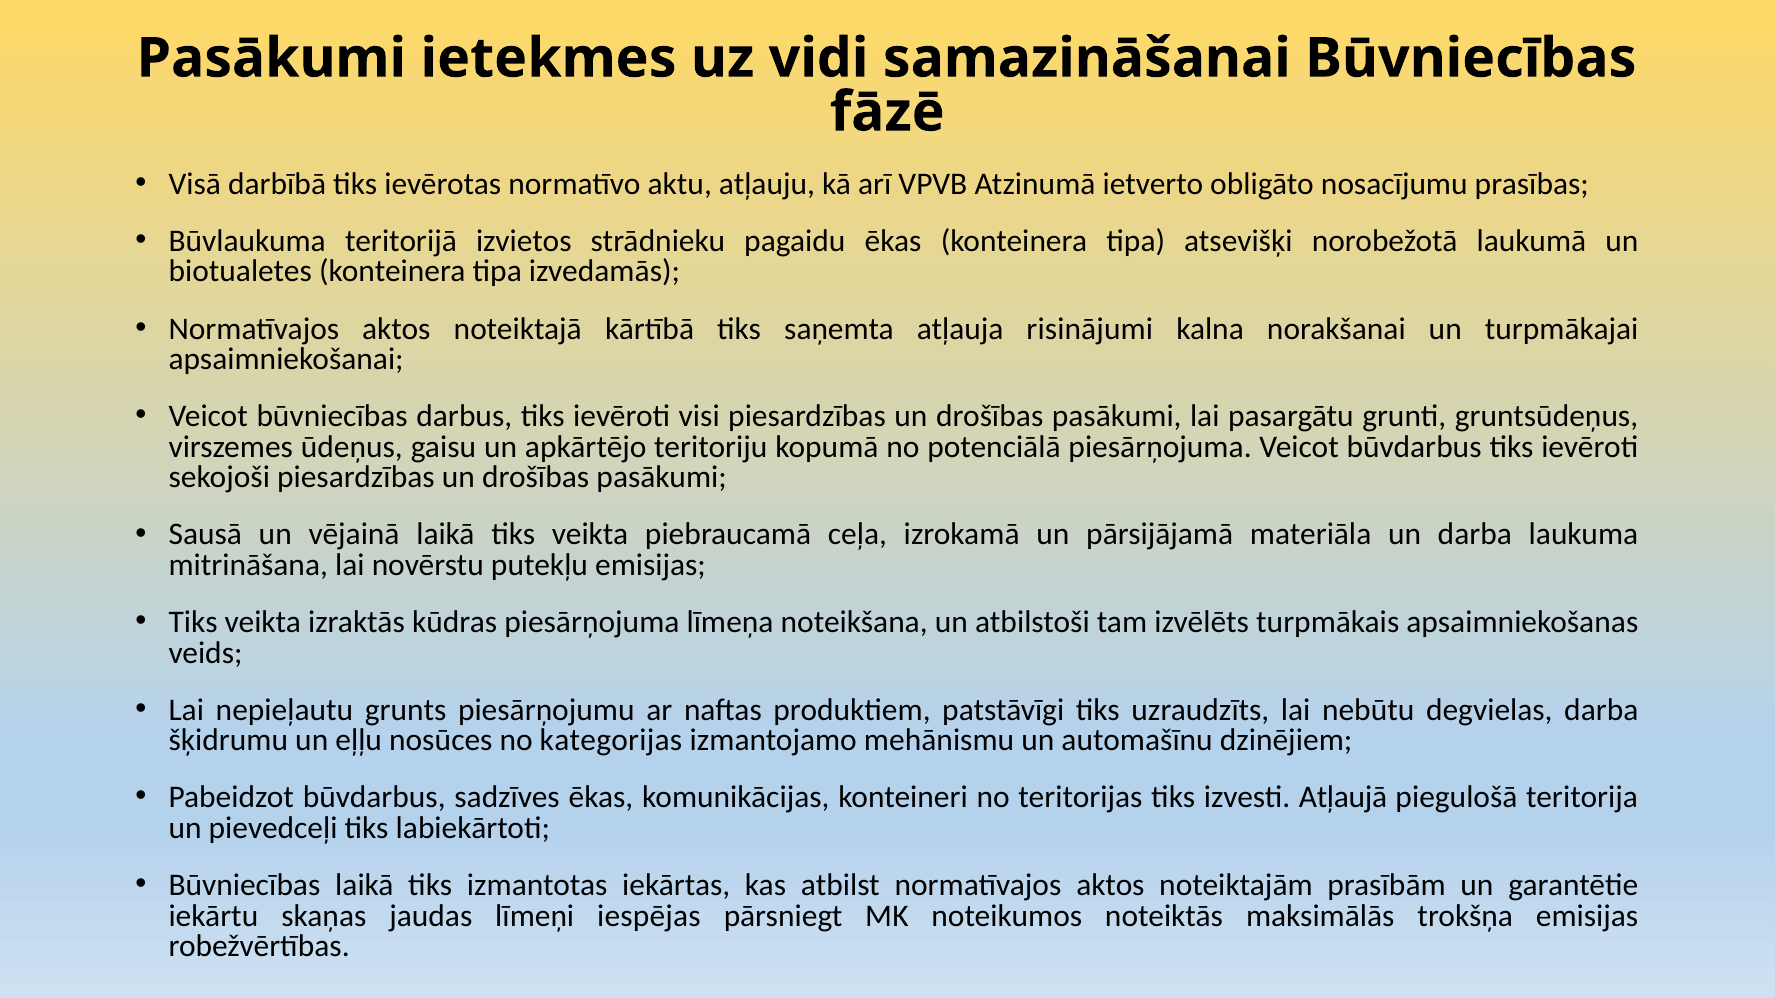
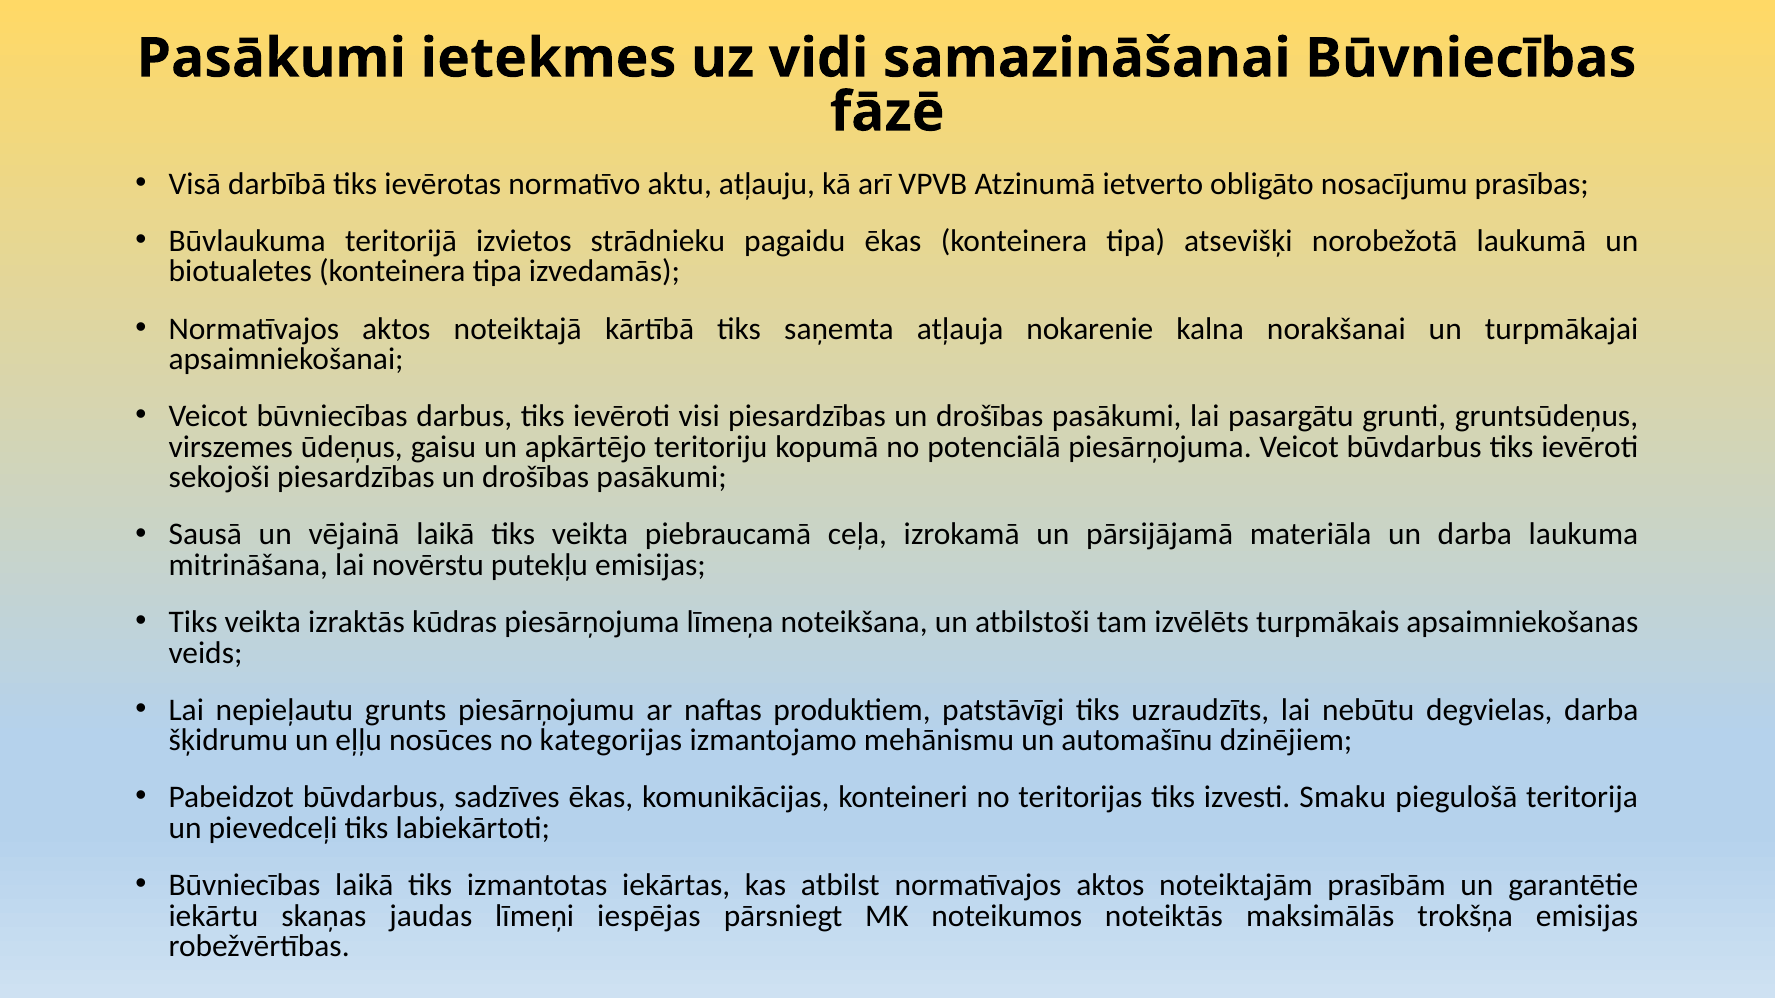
risinājumi: risinājumi -> nokarenie (1090, 329)
Atļaujā: Atļaujā -> Smaku (1343, 798)
